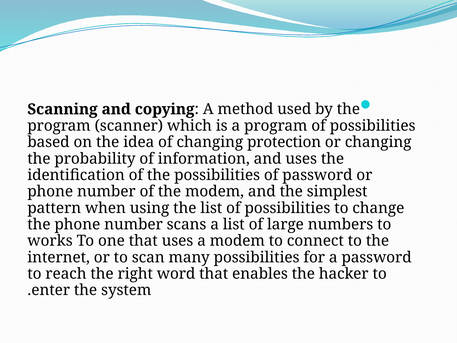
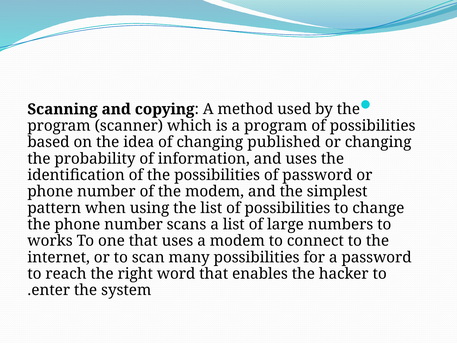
protection: protection -> published (284, 142)
